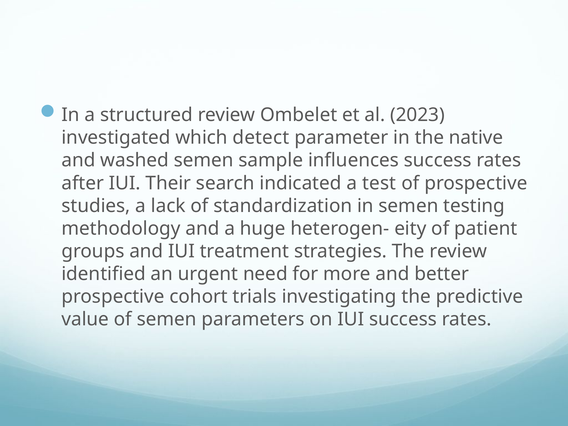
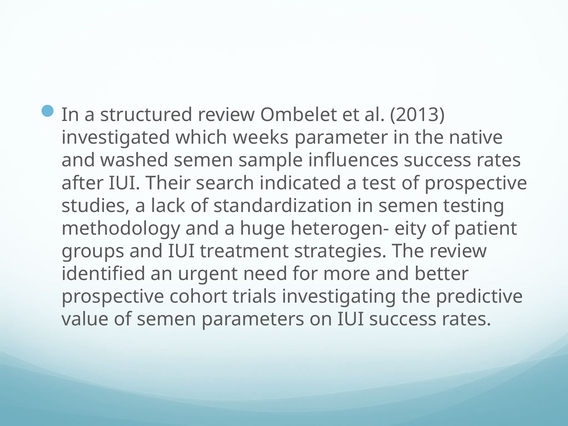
2023: 2023 -> 2013 (417, 115)
detect: detect -> weeks (261, 138)
